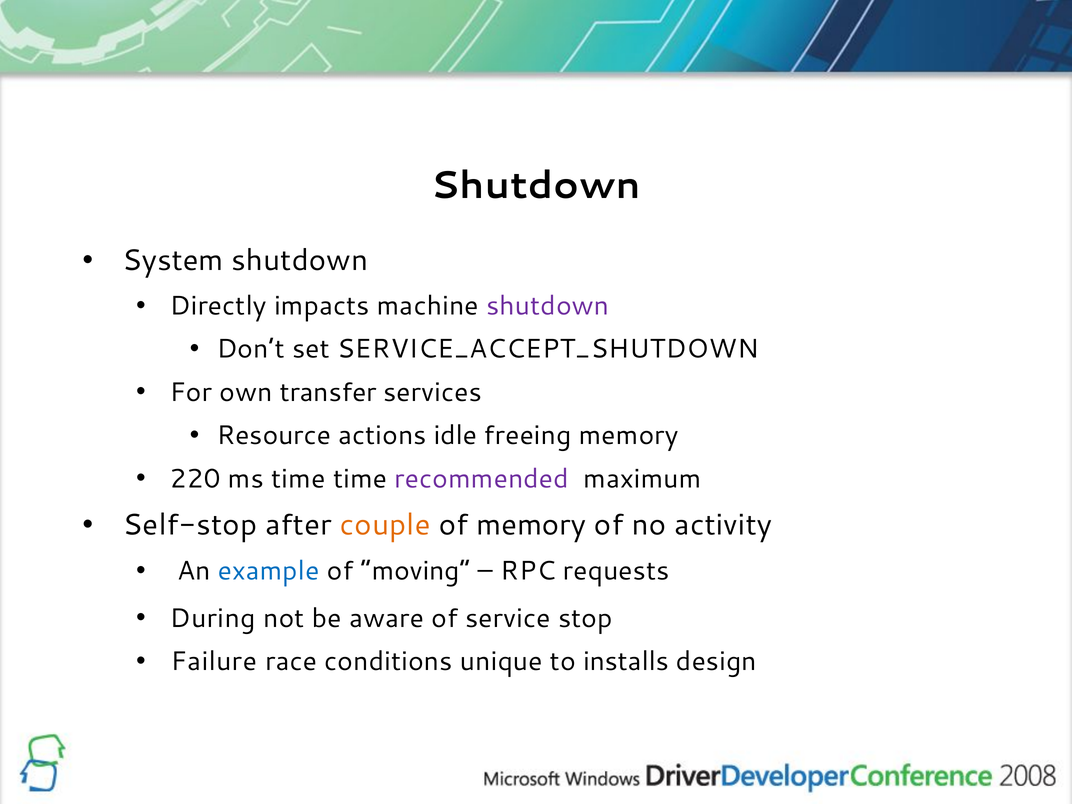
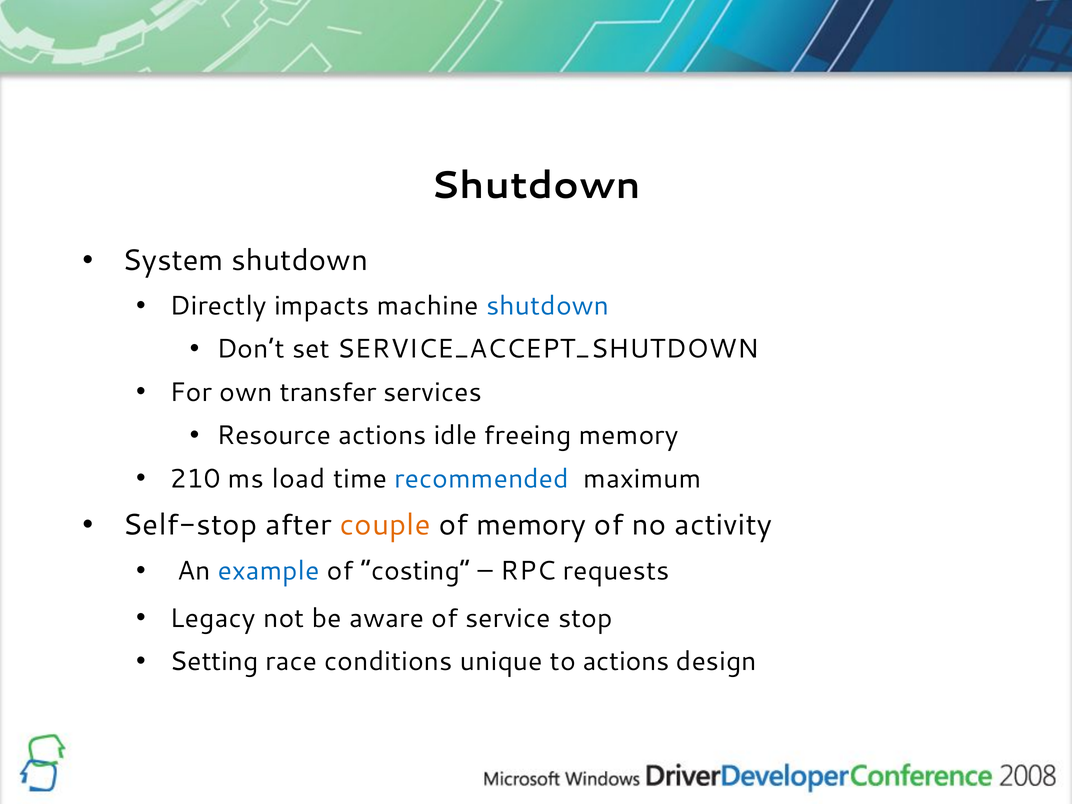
shutdown colour: purple -> blue (548, 306)
220: 220 -> 210 (195, 479)
ms time: time -> load (298, 479)
recommended colour: purple -> blue (482, 479)
moving: moving -> costing (416, 571)
During: During -> Legacy (213, 618)
Failure: Failure -> Setting (214, 661)
to installs: installs -> actions (626, 661)
